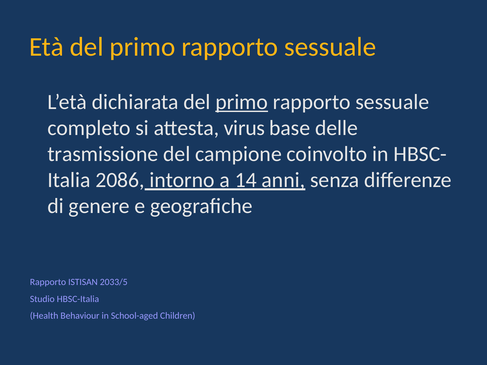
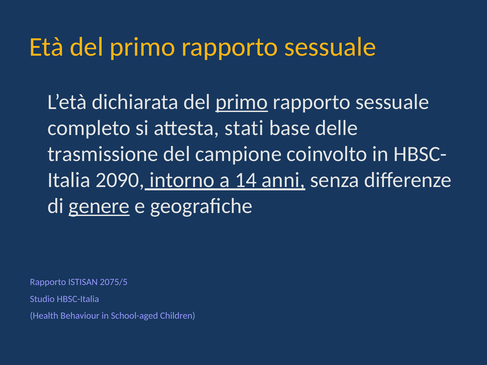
virus: virus -> stati (244, 128)
2086: 2086 -> 2090 (120, 180)
genere underline: none -> present (99, 206)
2033/5: 2033/5 -> 2075/5 (114, 282)
